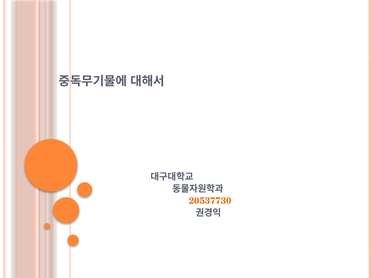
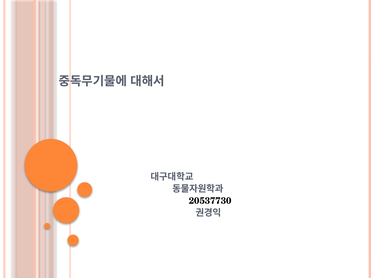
20537730 colour: orange -> black (210, 201)
